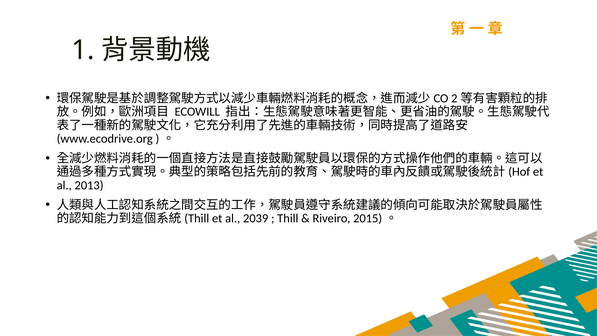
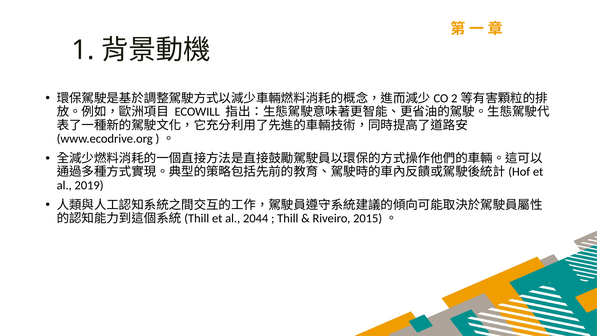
2013: 2013 -> 2019 (89, 185)
2039: 2039 -> 2044 (256, 218)
